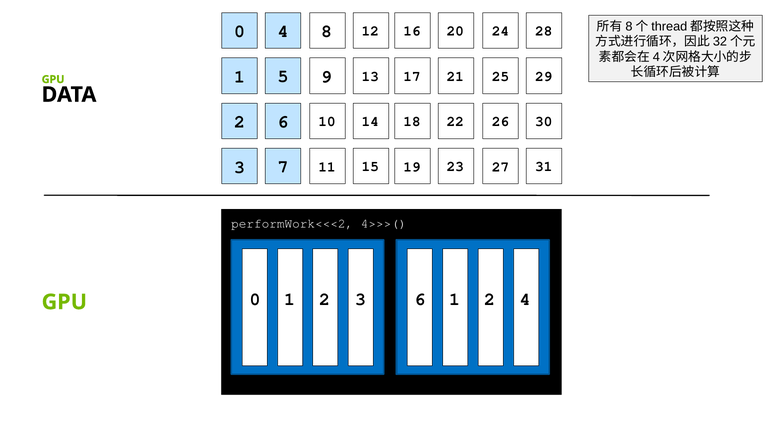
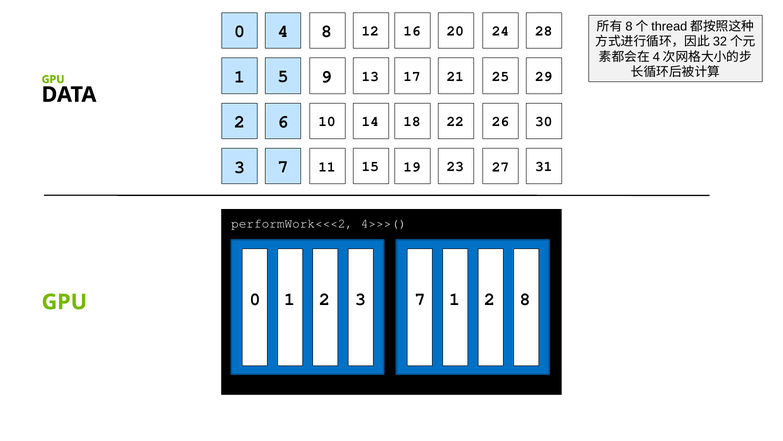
3 6: 6 -> 7 (420, 299)
2 4: 4 -> 8 (525, 299)
